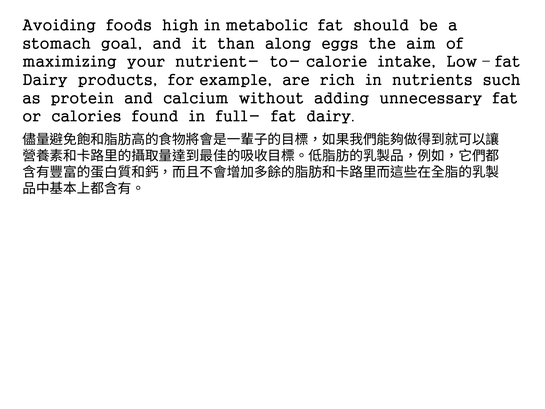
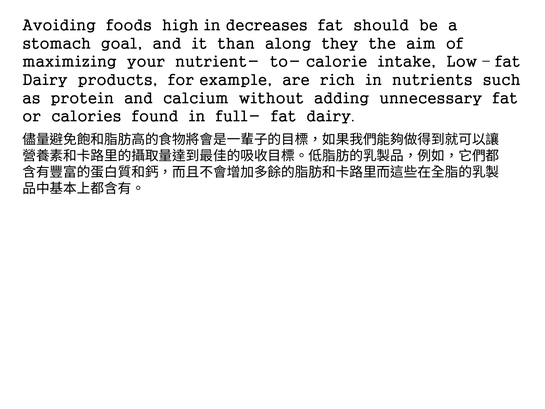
metabolic: metabolic -> decreases (267, 26)
eggs: eggs -> they (340, 44)
